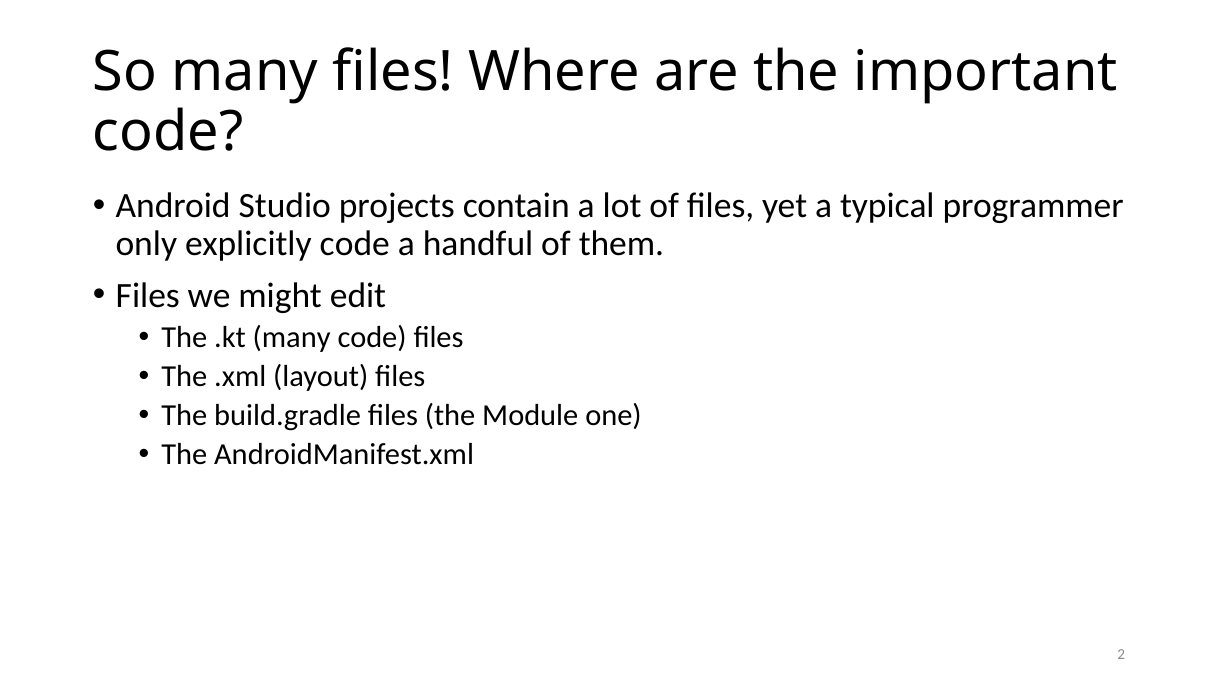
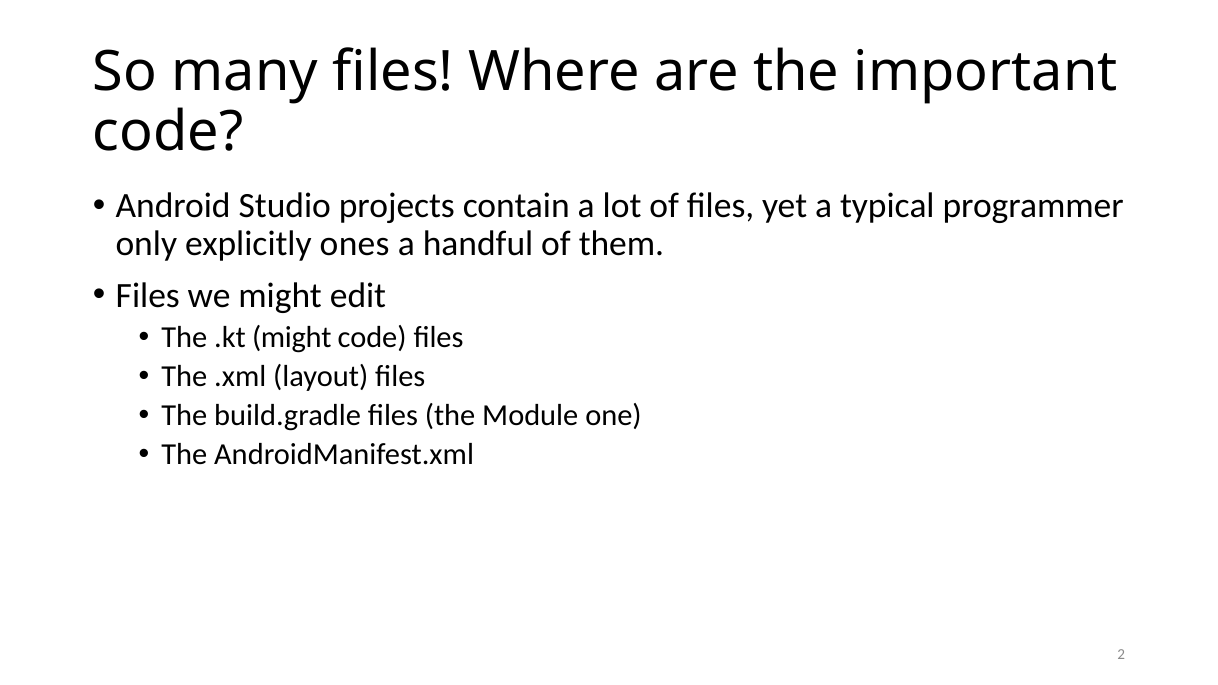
explicitly code: code -> ones (355, 244)
.kt many: many -> might (292, 337)
